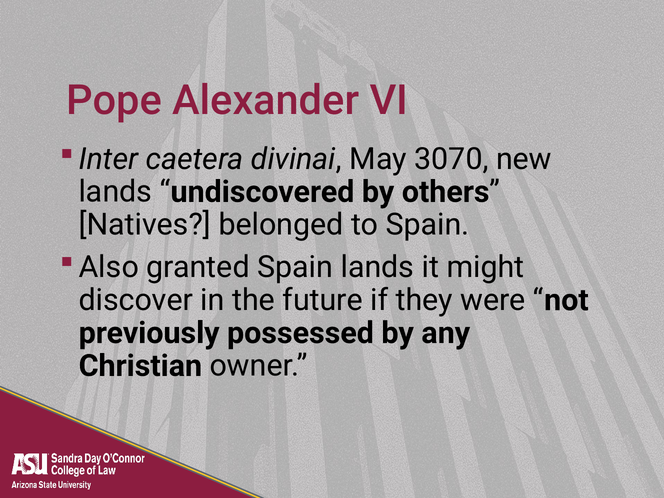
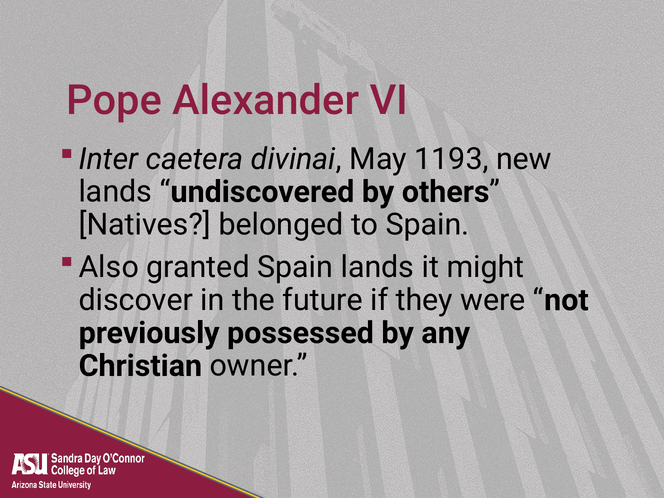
3070: 3070 -> 1193 (451, 159)
